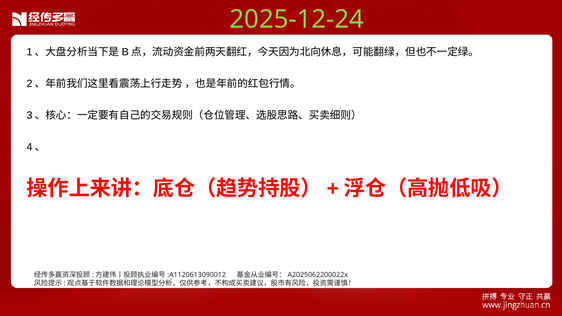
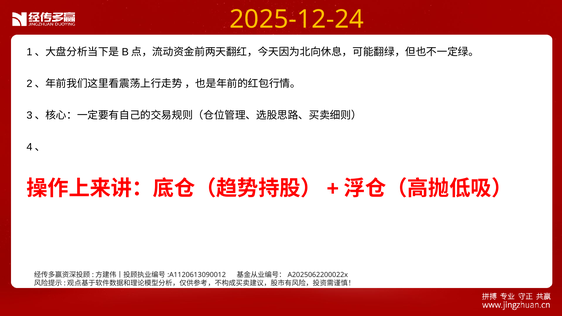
2025-12-24 colour: light green -> yellow (297, 19)
